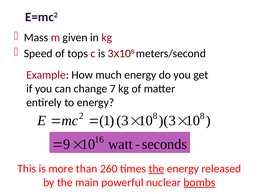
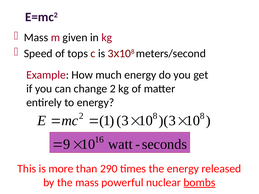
change 7: 7 -> 2 (113, 89)
260: 260 -> 290 (109, 169)
the underline: present -> none (156, 169)
the main: main -> mass (87, 183)
